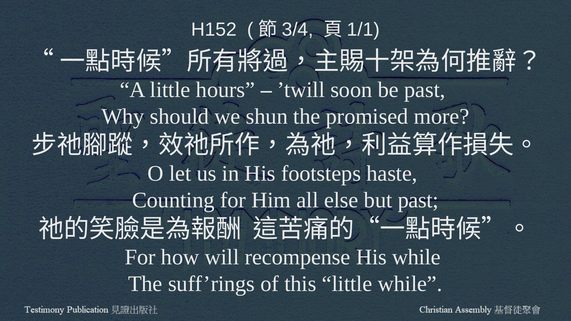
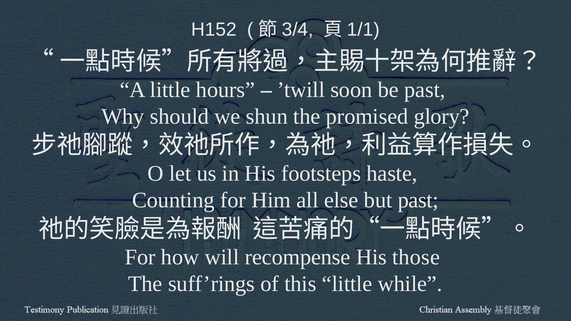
more: more -> glory (442, 117)
His while: while -> those (416, 257)
